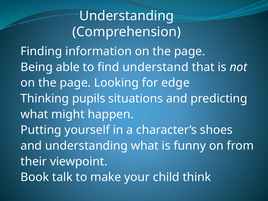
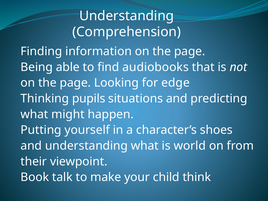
understand: understand -> audiobooks (156, 67)
funny: funny -> world (190, 146)
